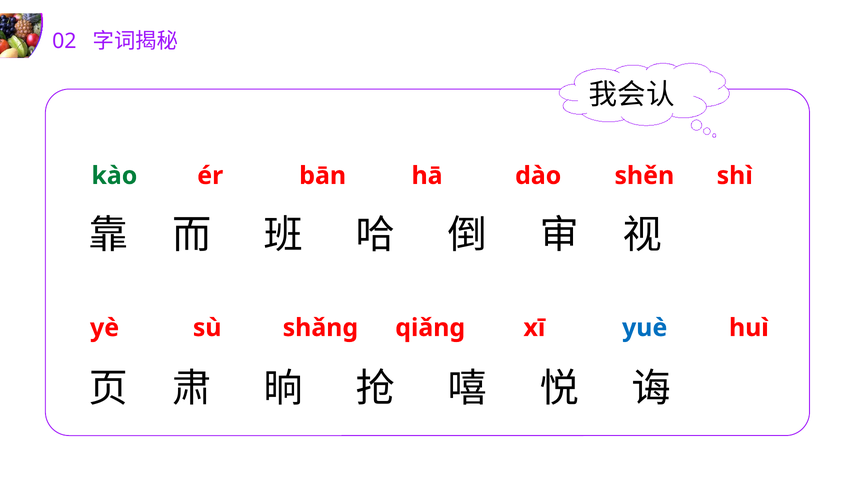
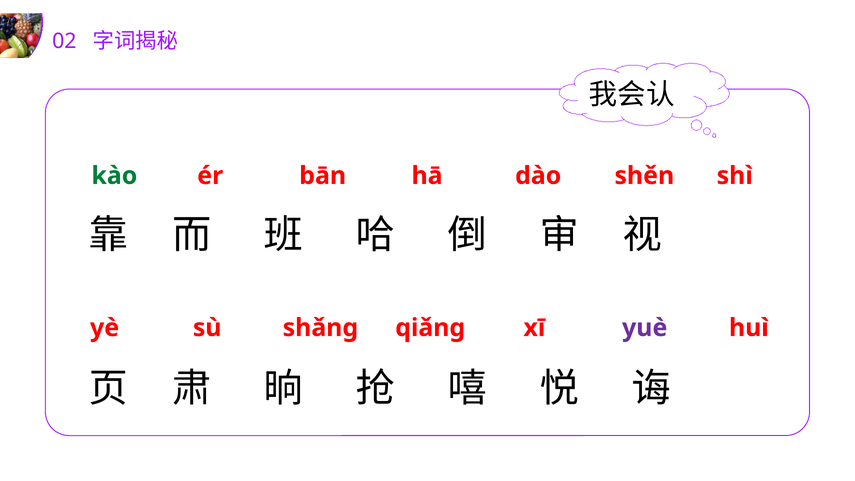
yuè colour: blue -> purple (645, 328)
